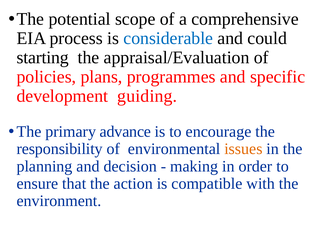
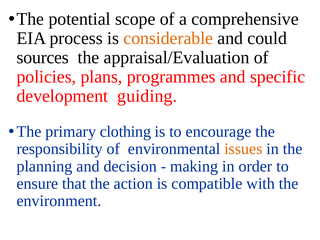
considerable colour: blue -> orange (168, 38)
starting: starting -> sources (43, 57)
advance: advance -> clothing (125, 132)
